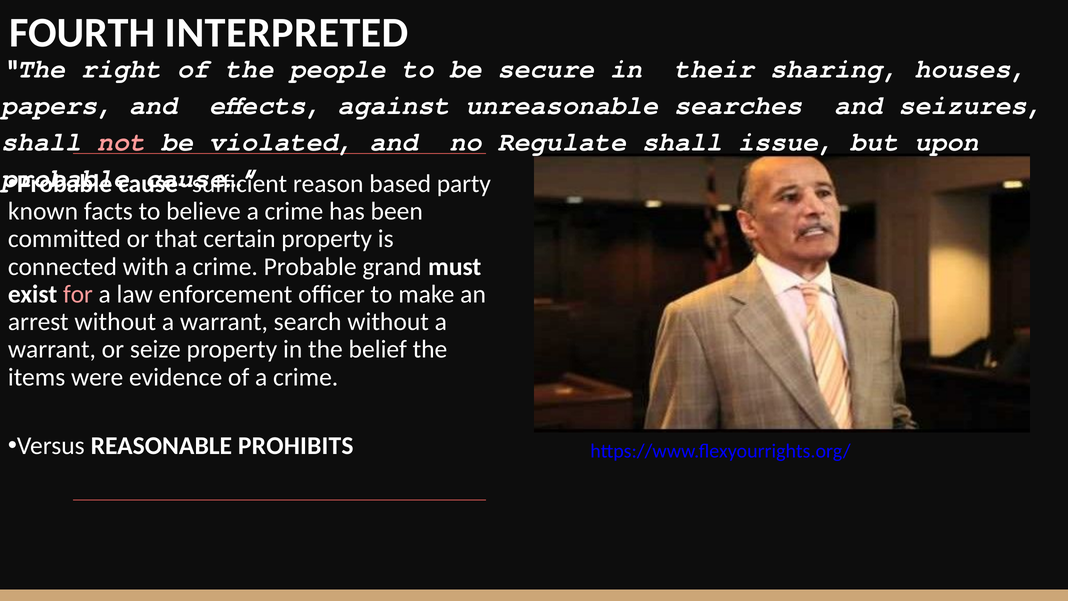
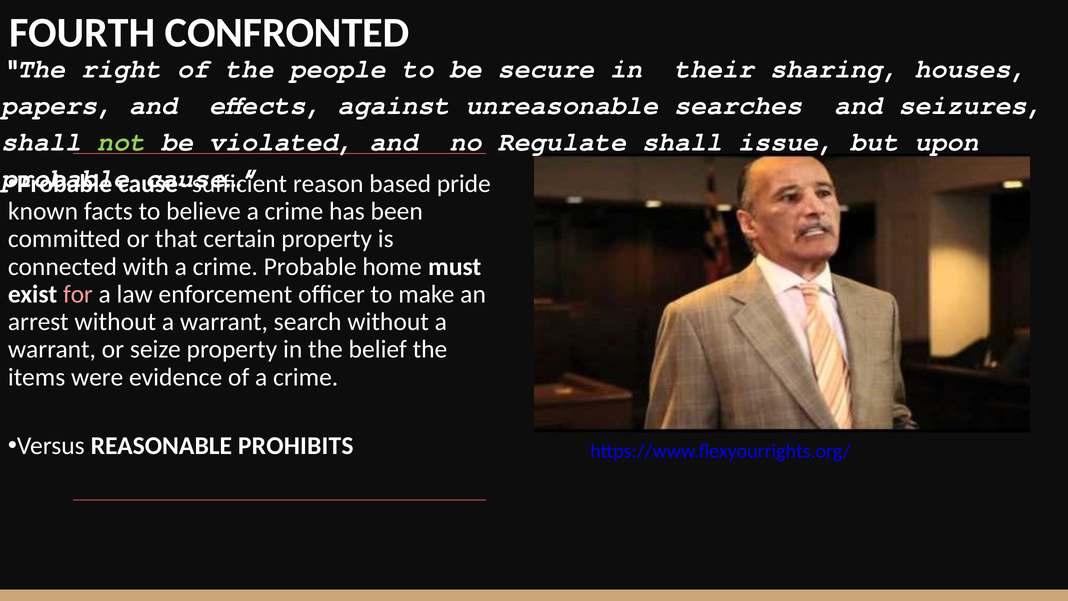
INTERPRETED: INTERPRETED -> CONFRONTED (287, 33)
not colour: pink -> light green (121, 142)
party: party -> pride (464, 184)
grand: grand -> home (392, 266)
